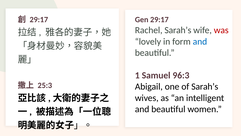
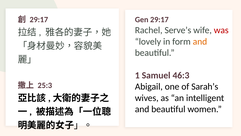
Rachel Sarah’s: Sarah’s -> Serve’s (178, 30)
and colour: blue -> orange (200, 41)
96:3: 96:3 -> 46:3 (181, 75)
